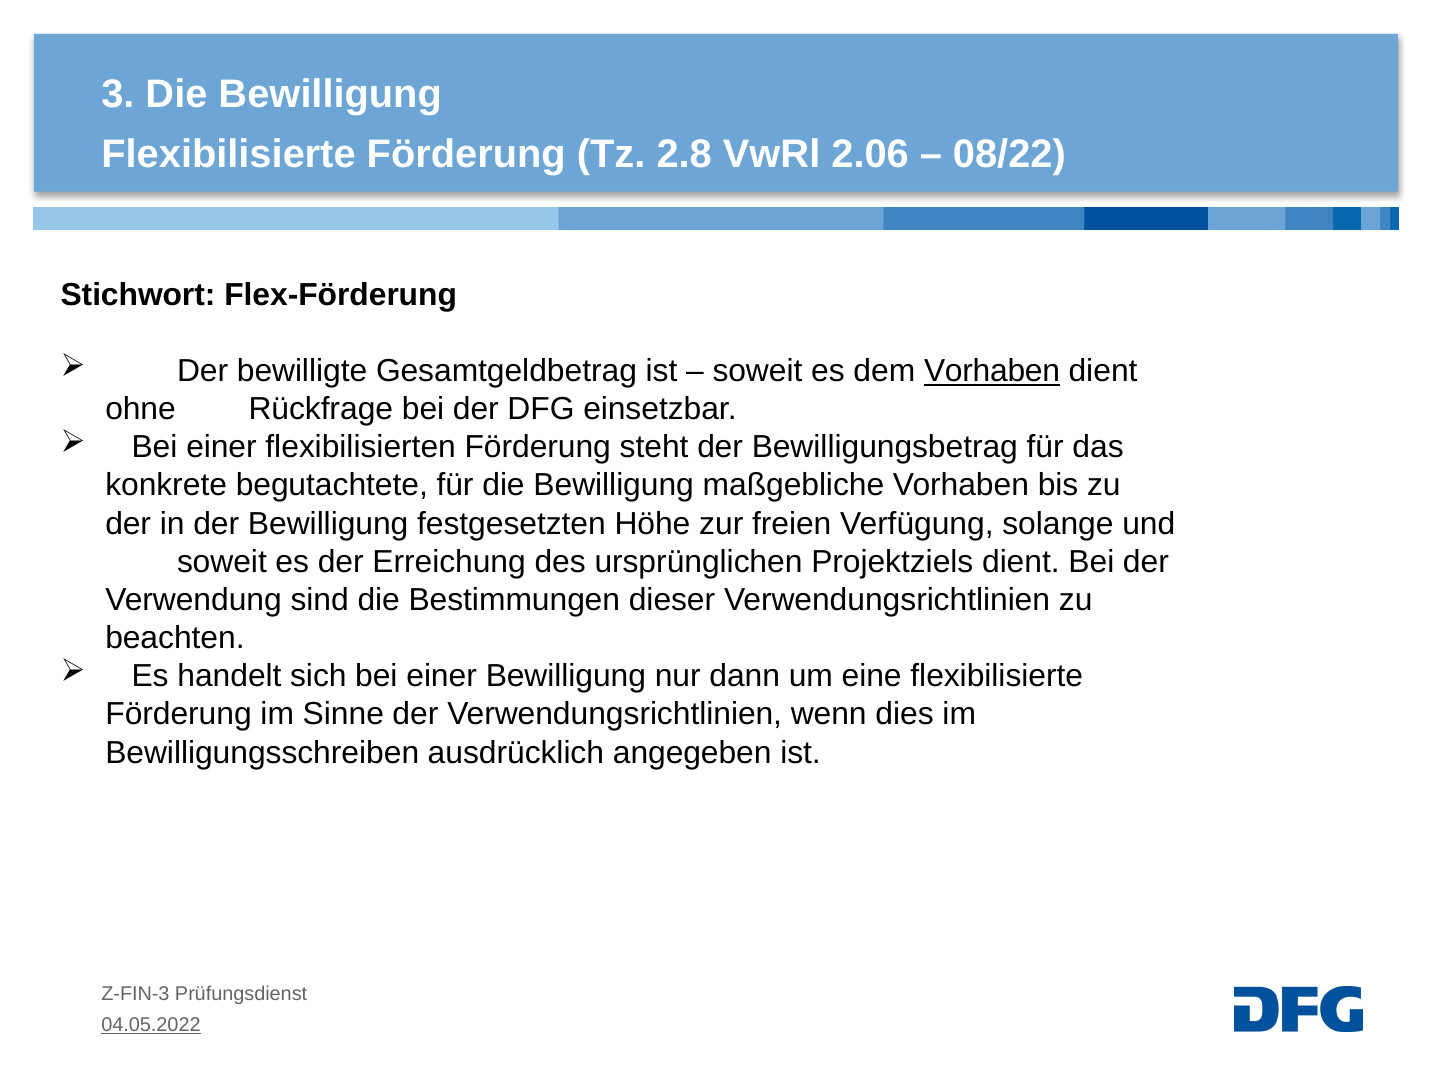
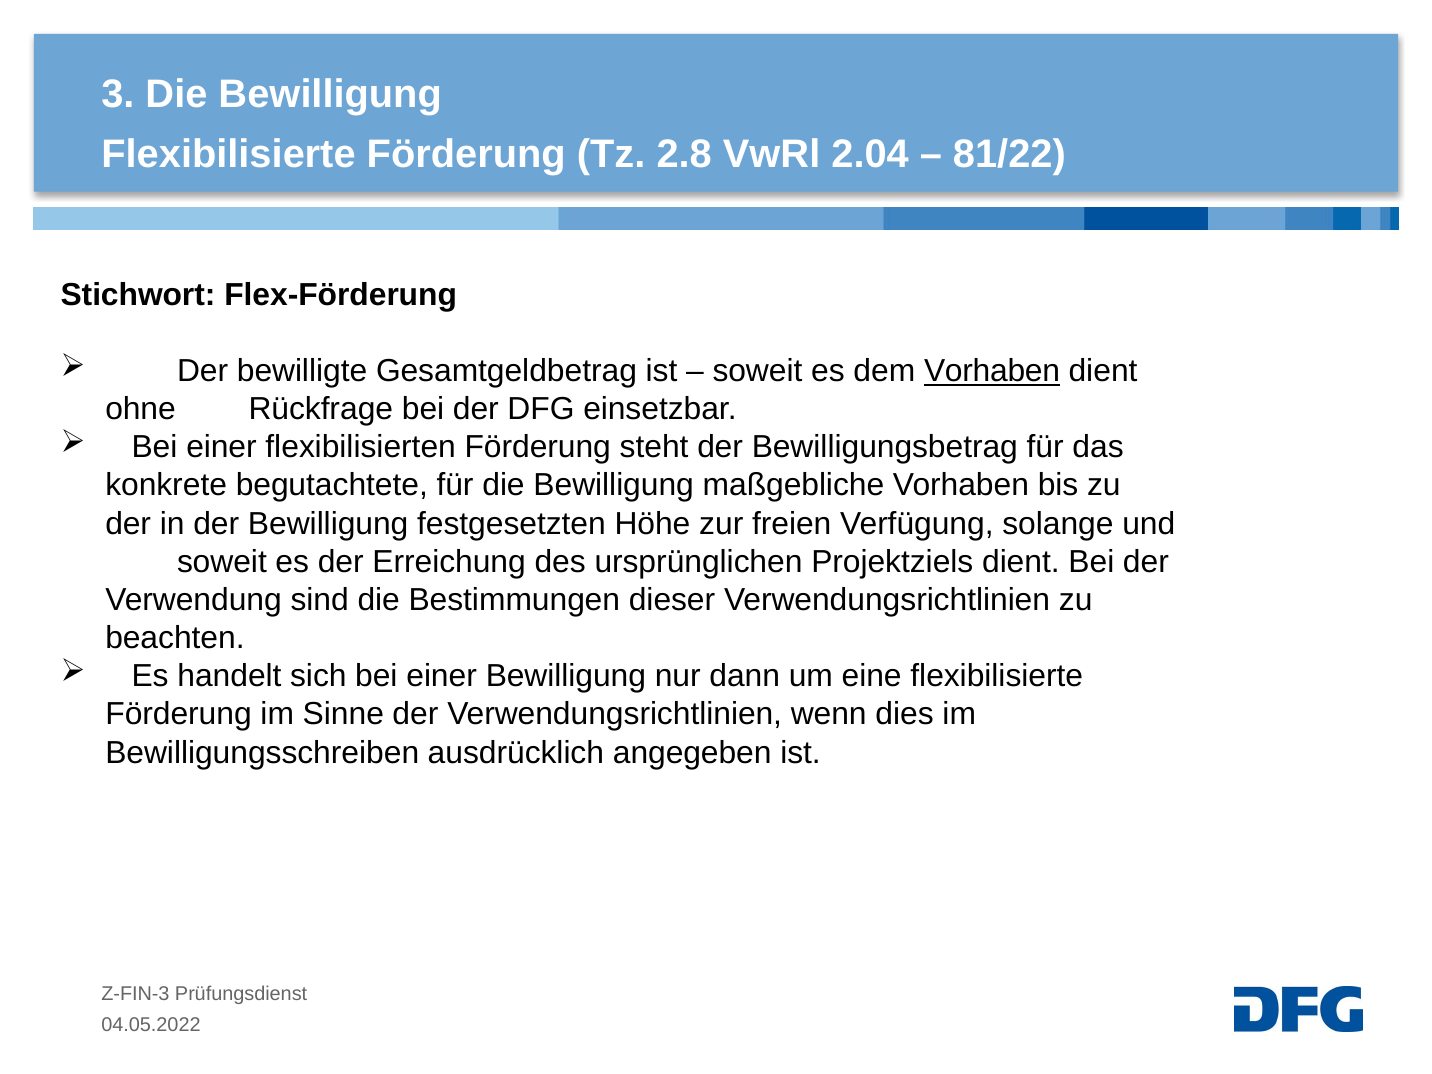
2.06: 2.06 -> 2.04 (870, 154)
08/22: 08/22 -> 81/22 (1009, 154)
04.05.2022 underline: present -> none (151, 1025)
